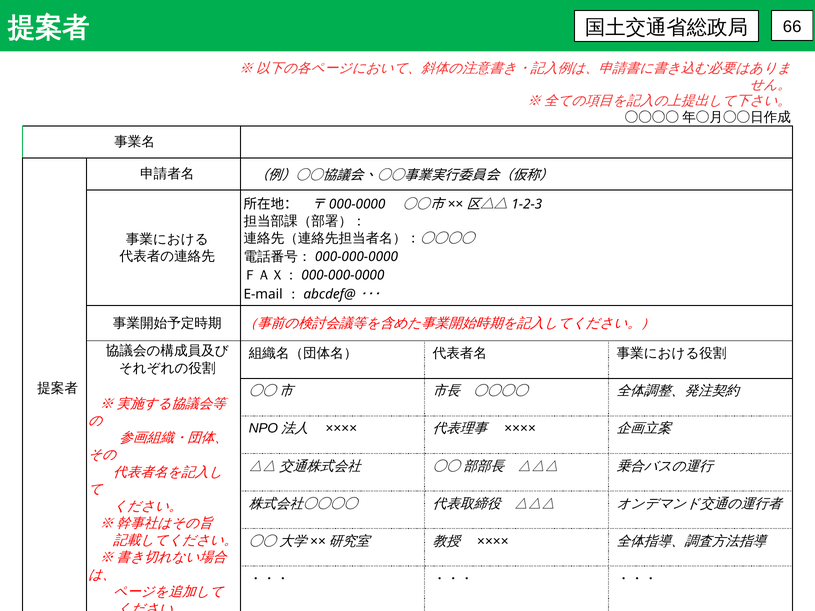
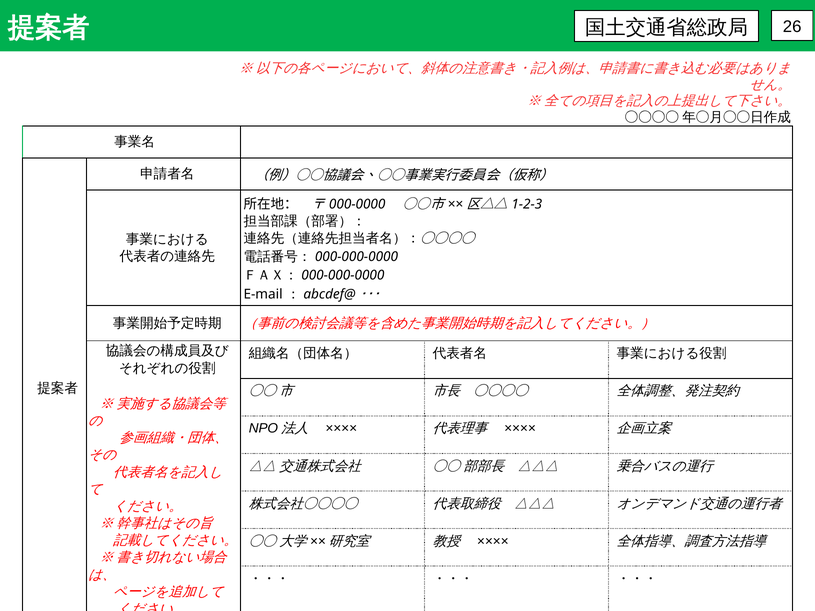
66: 66 -> 26 (792, 27)
